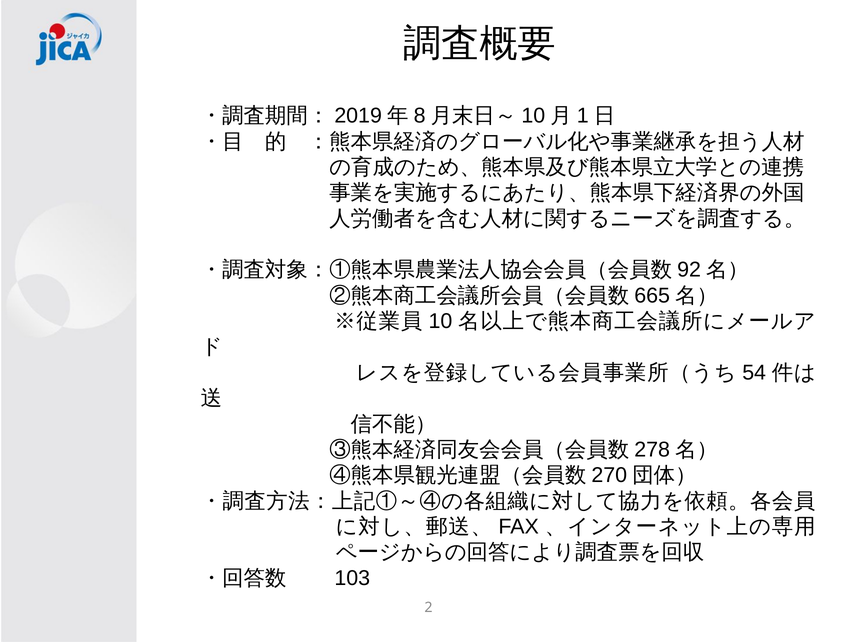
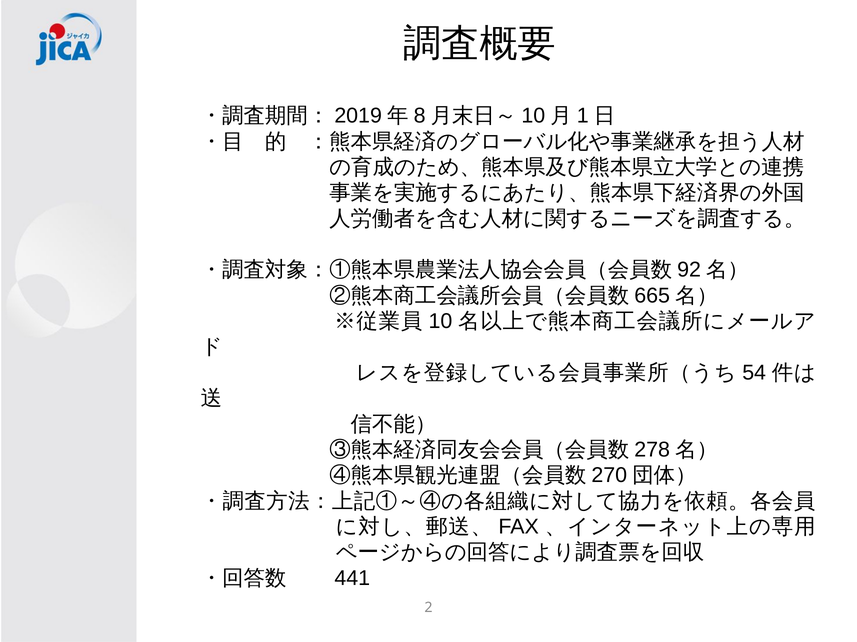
103: 103 -> 441 (352, 579)
